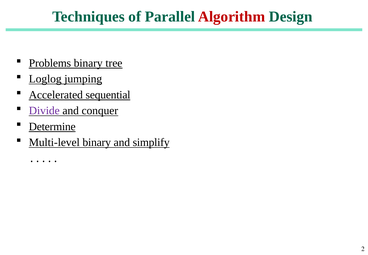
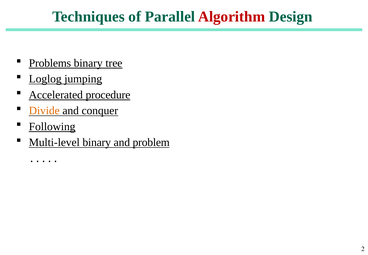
sequential: sequential -> procedure (108, 95)
Divide colour: purple -> orange (44, 111)
Determine: Determine -> Following (52, 126)
simplify: simplify -> problem (151, 142)
